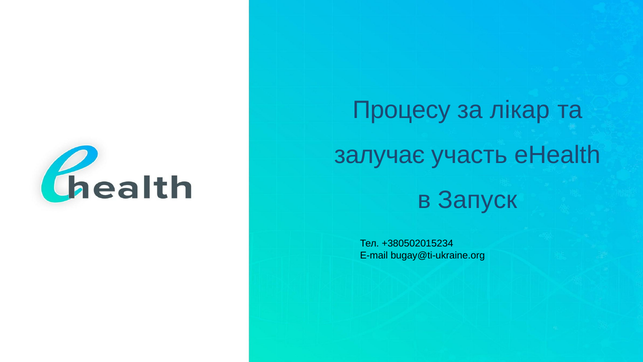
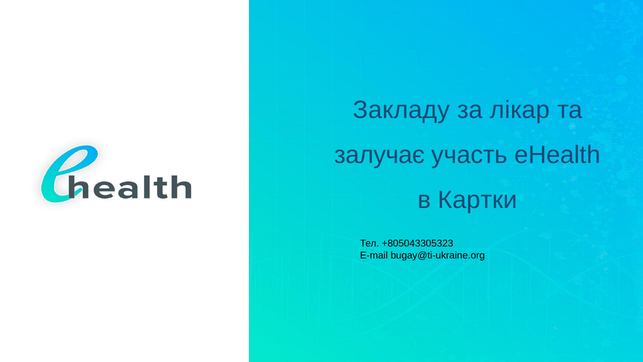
Процесу: Процесу -> Закладу (401, 110)
Запуск: Запуск -> Картки (477, 200)
+380502015234: +380502015234 -> +805043305323 (418, 243)
